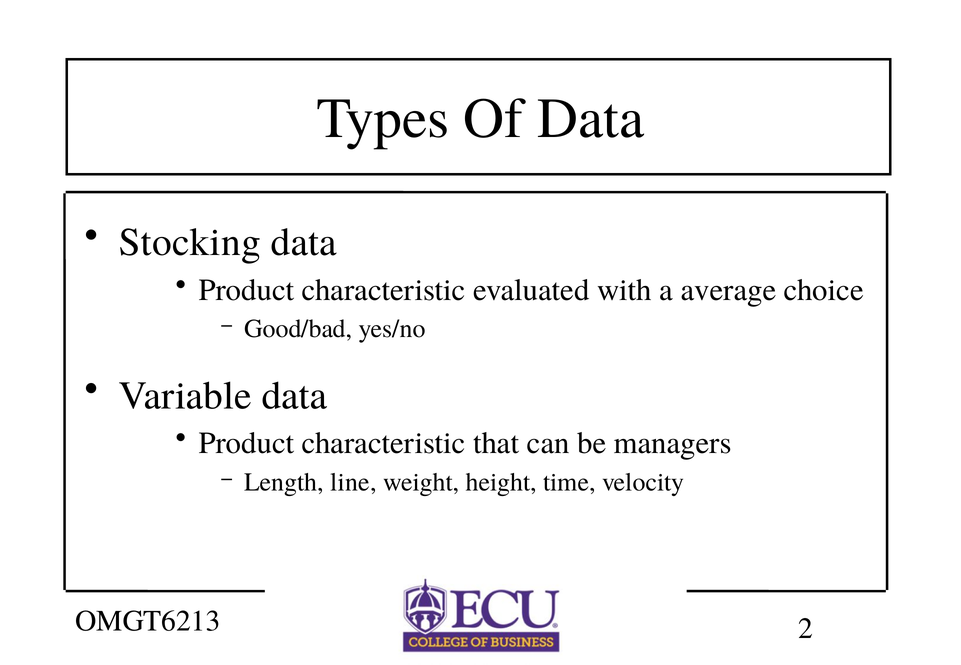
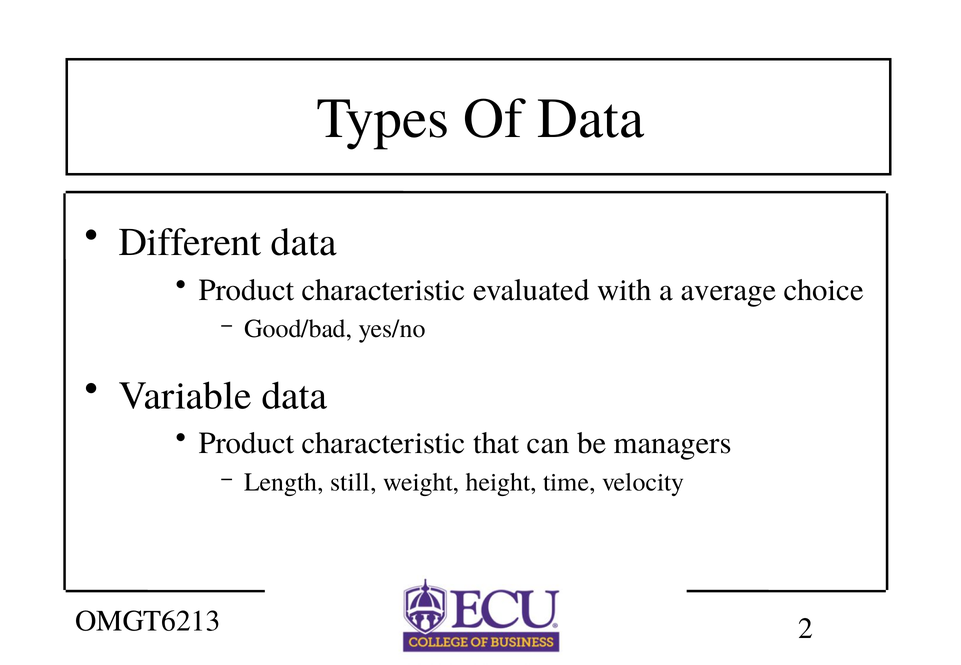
Stocking: Stocking -> Different (190, 242)
line: line -> still (353, 482)
